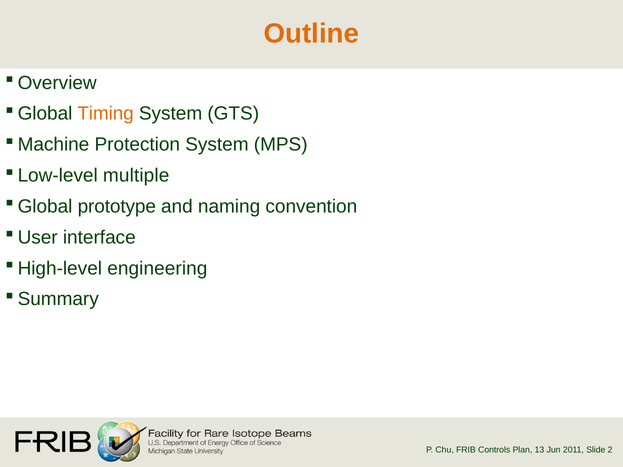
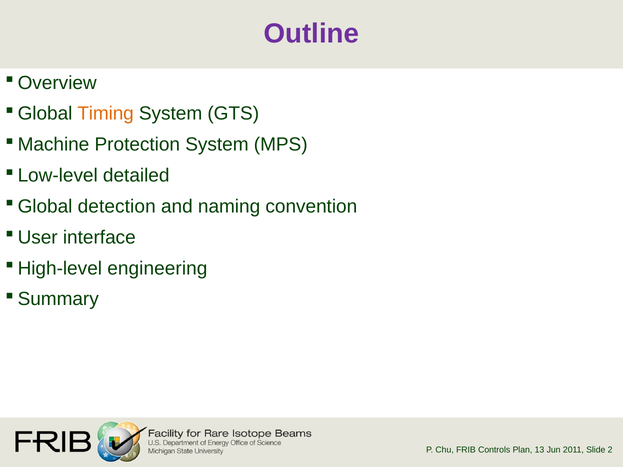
Outline colour: orange -> purple (311, 34)
multiple: multiple -> detailed (136, 176)
prototype: prototype -> detection (117, 207)
